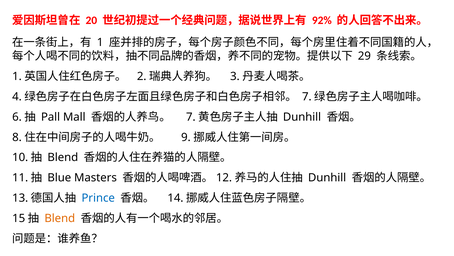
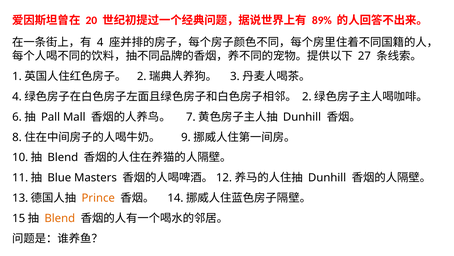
92%: 92% -> 89% (322, 20)
1: 1 -> 4 (100, 42)
29: 29 -> 27 (364, 56)
7: 7 -> 2 (307, 96)
Prince colour: blue -> orange (98, 198)
